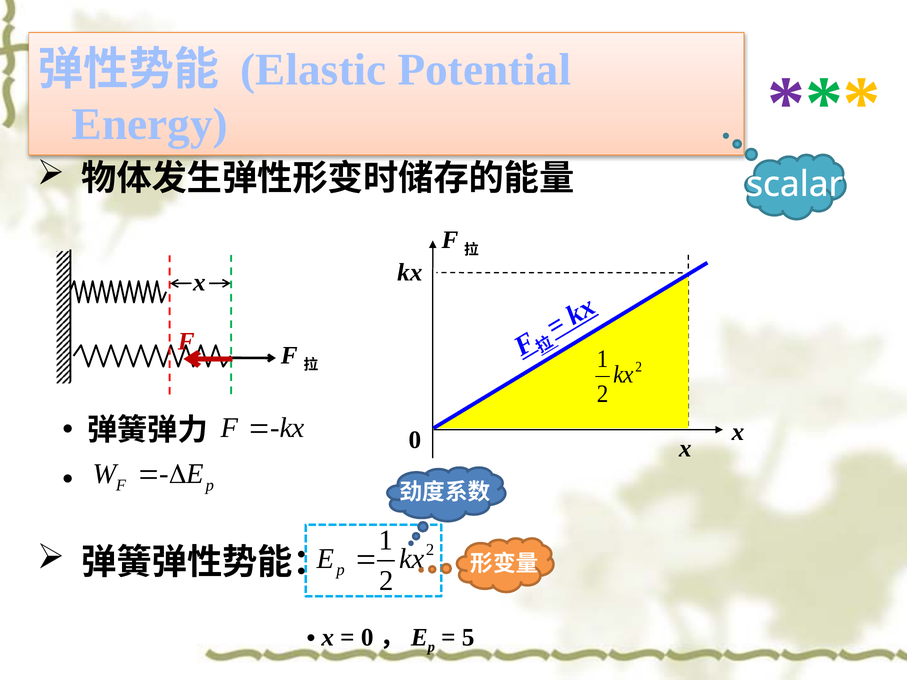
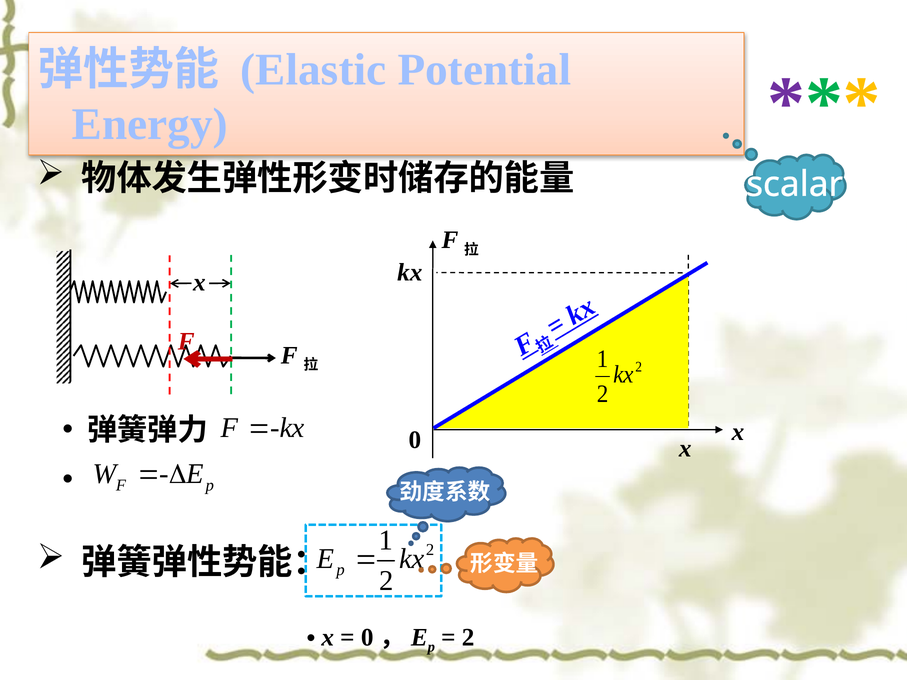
5: 5 -> 2 (468, 638)
